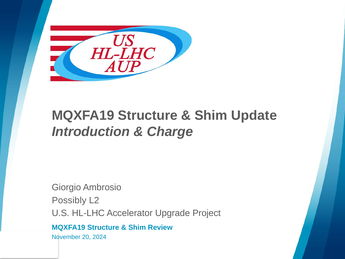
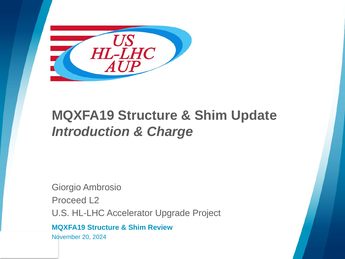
Possibly: Possibly -> Proceed (69, 200)
